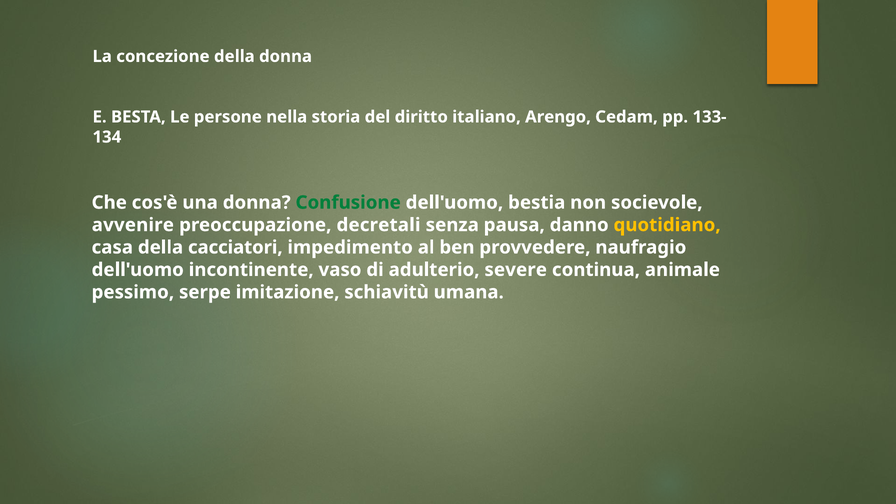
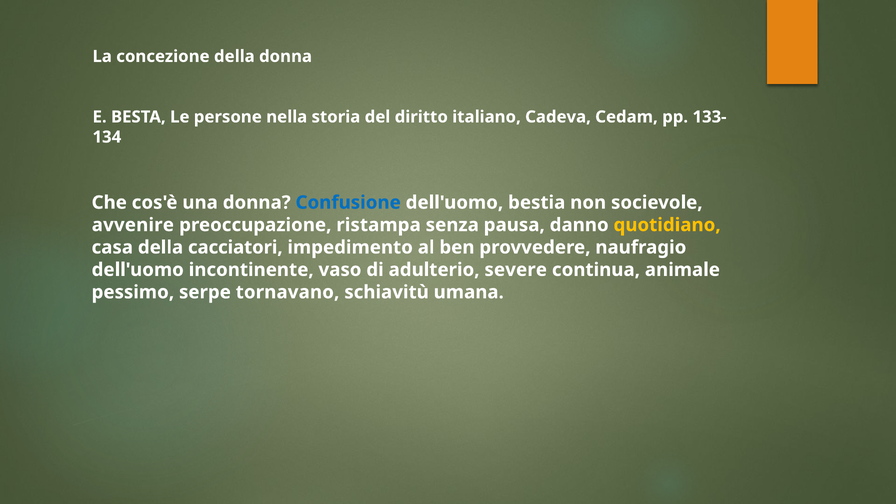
Arengo: Arengo -> Cadeva (558, 117)
Confusione colour: green -> blue (348, 203)
decretali: decretali -> ristampa (379, 225)
imitazione: imitazione -> tornavano (288, 292)
